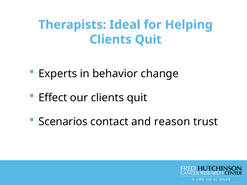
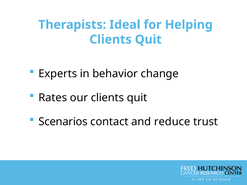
Effect: Effect -> Rates (53, 98)
reason: reason -> reduce (172, 122)
